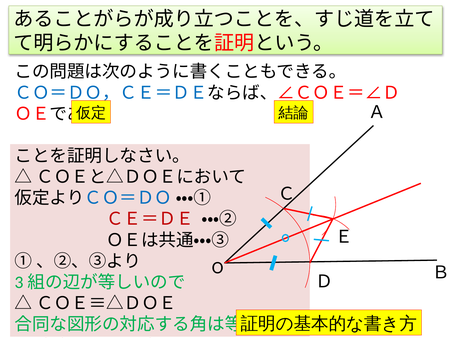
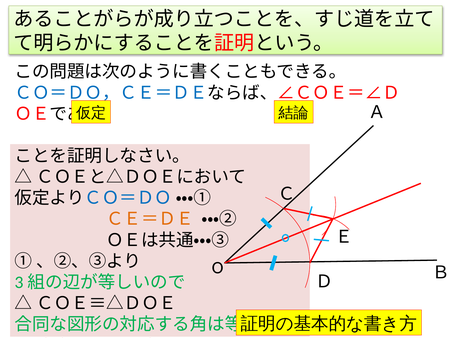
ＣＥ＝ＤＥ colour: red -> orange (150, 219)
